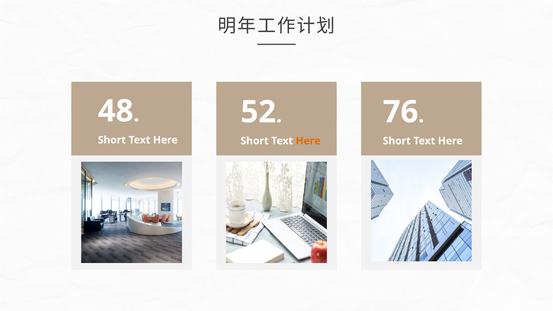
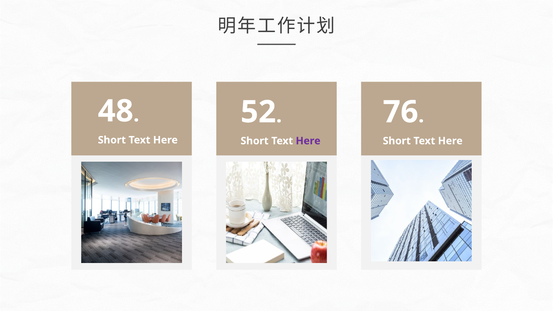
Here colour: orange -> purple (308, 141)
